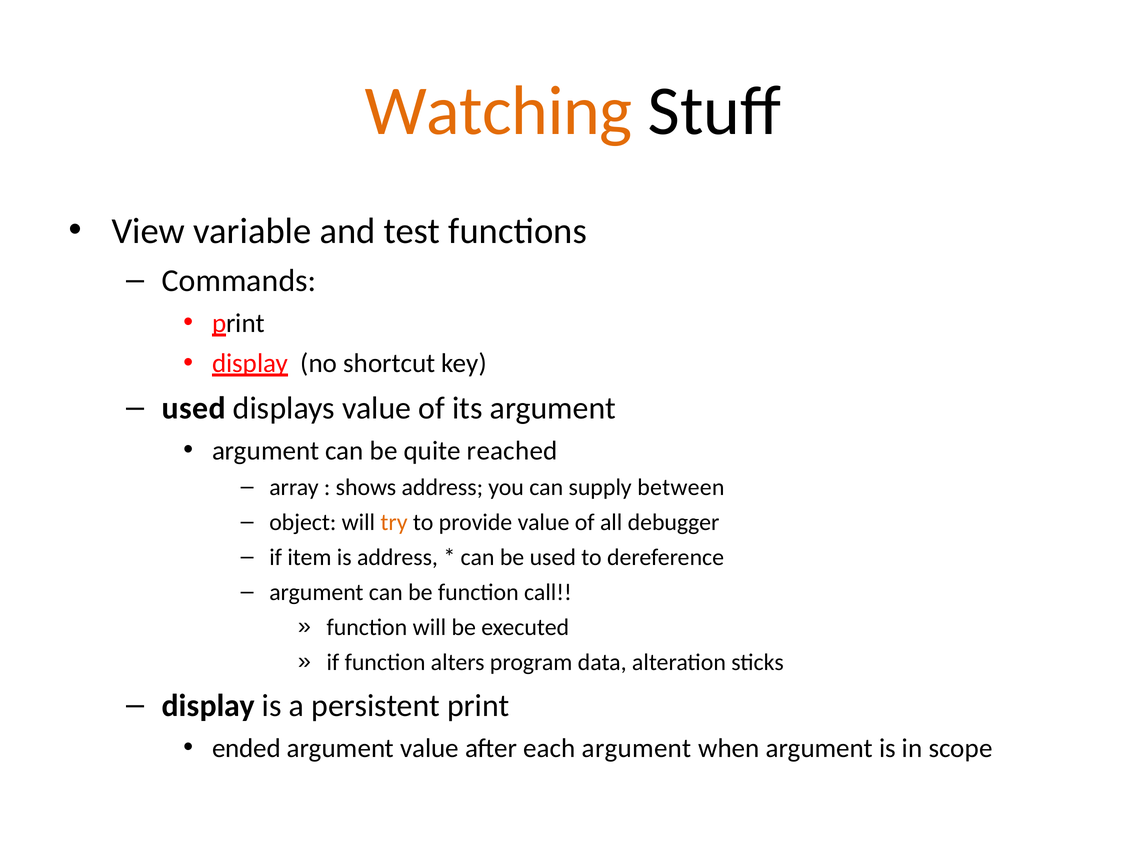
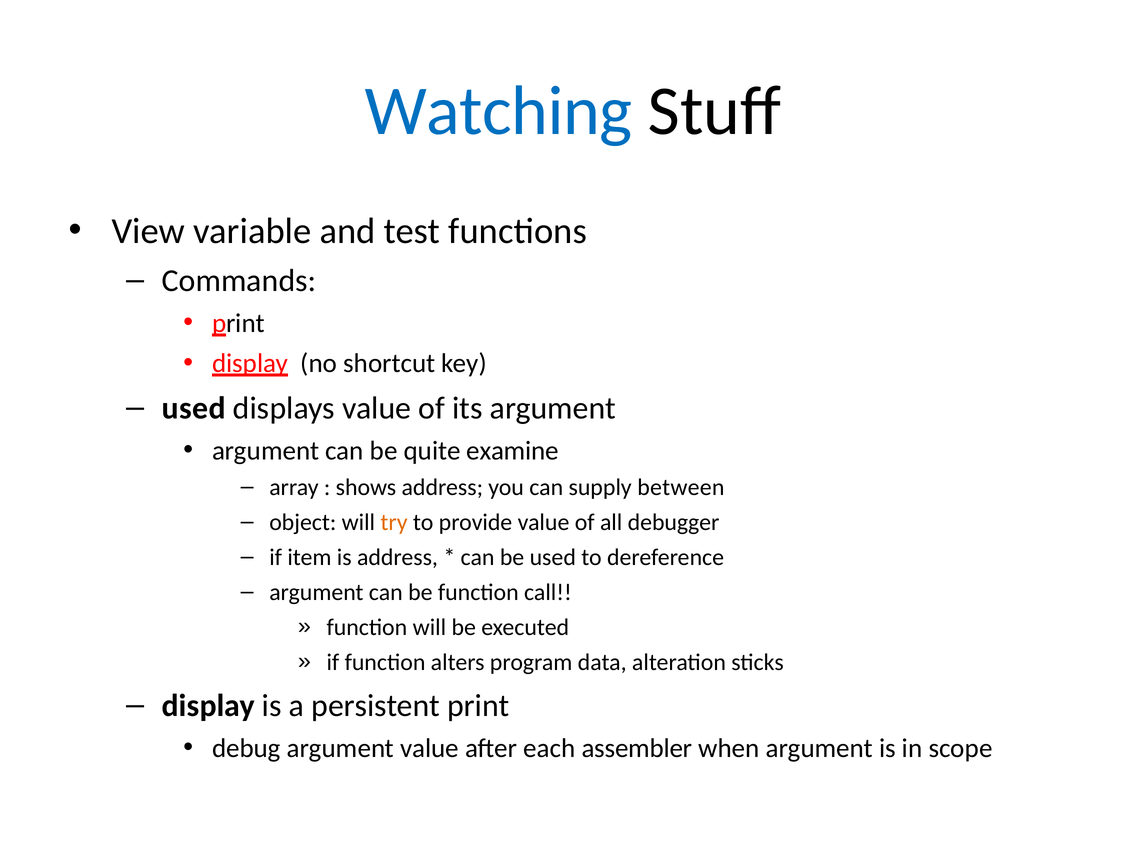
Watching colour: orange -> blue (498, 111)
reached: reached -> examine (512, 450)
ended: ended -> debug (246, 748)
each argument: argument -> assembler (637, 748)
